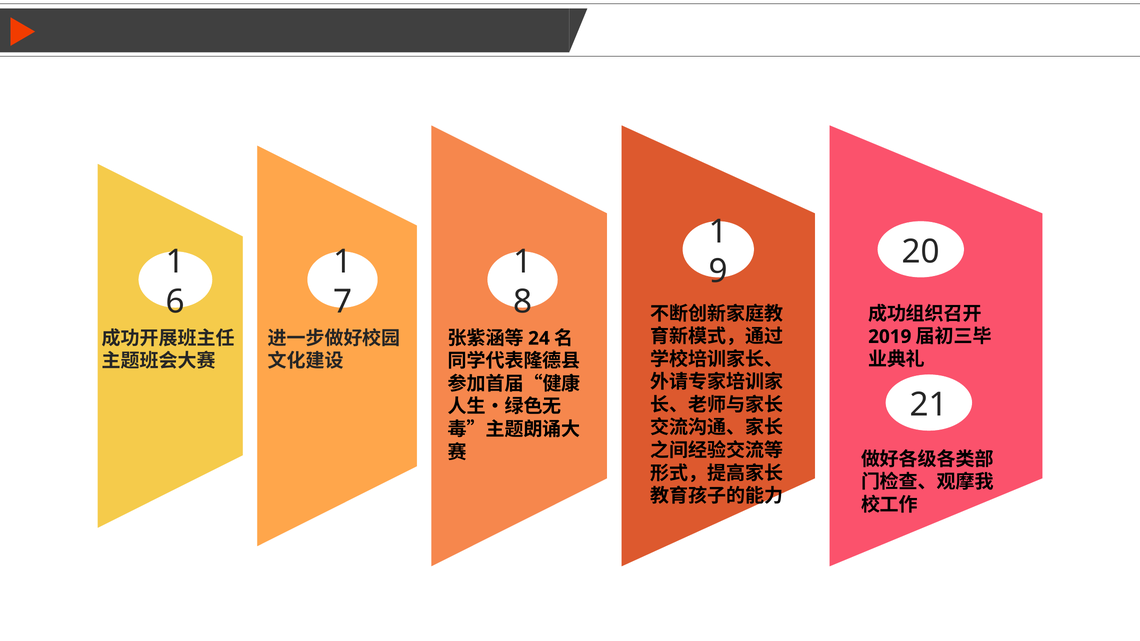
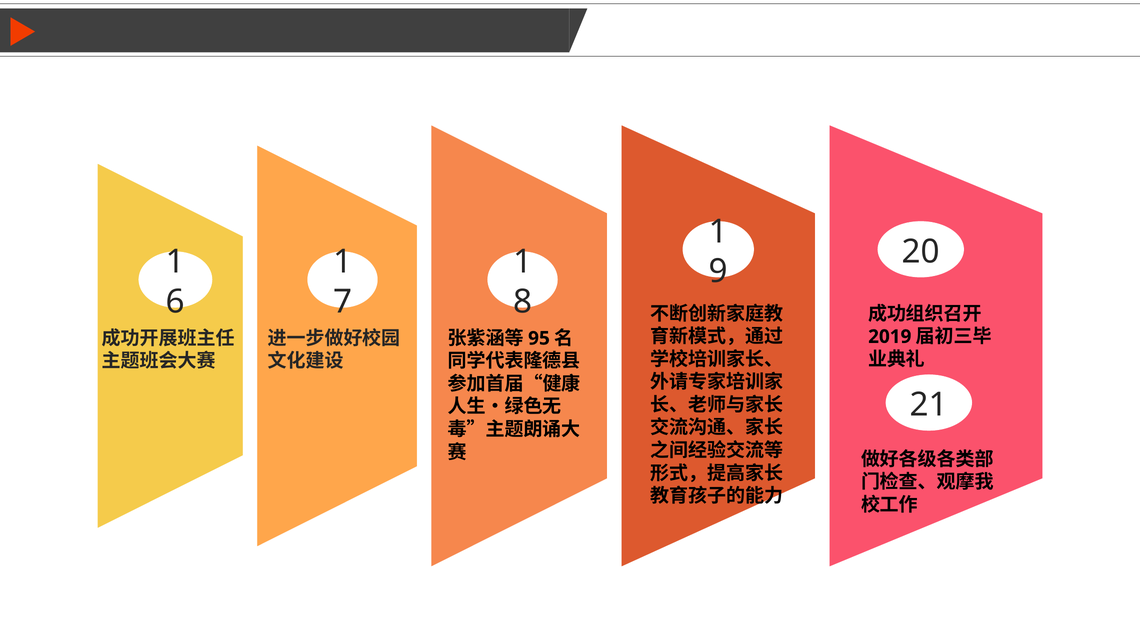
24: 24 -> 95 (539, 338)
